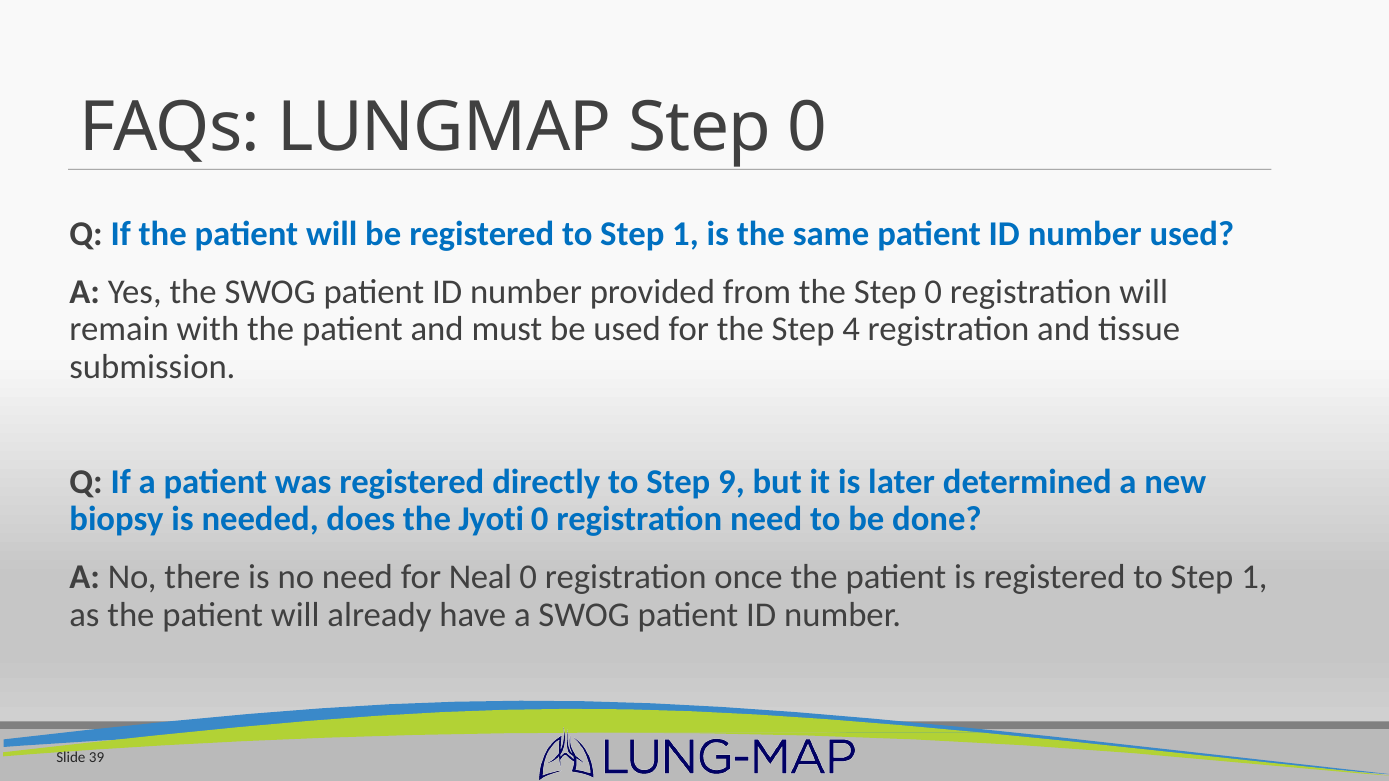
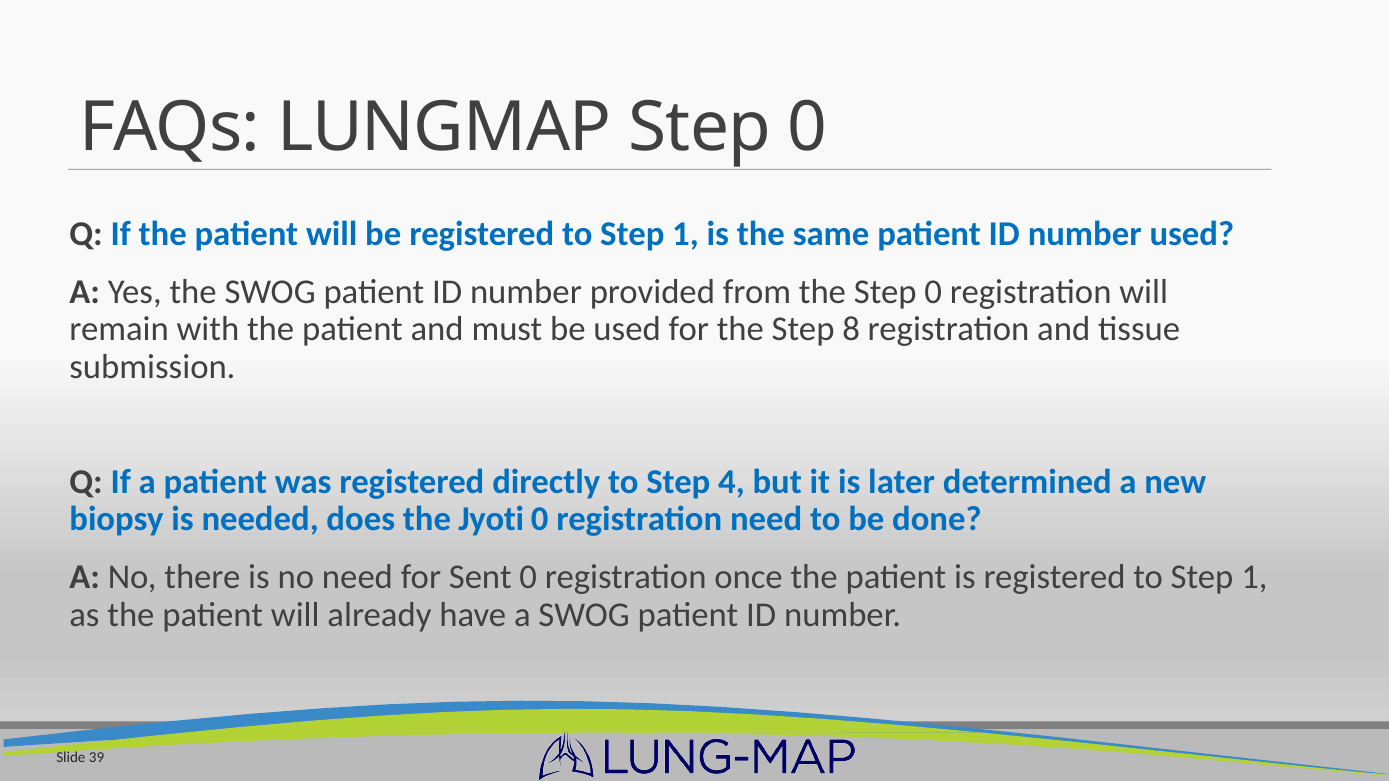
4: 4 -> 8 (851, 329)
9: 9 -> 4 (731, 482)
Neal: Neal -> Sent (480, 577)
